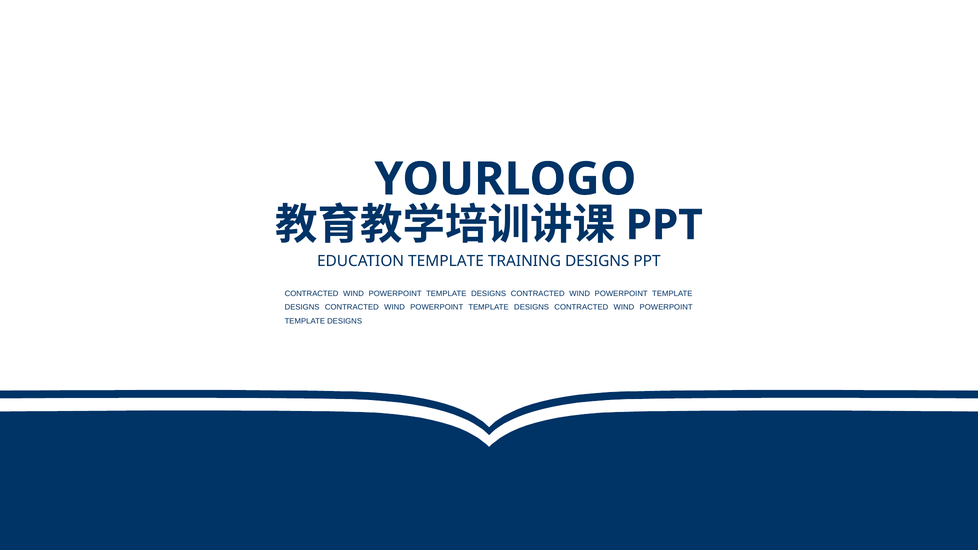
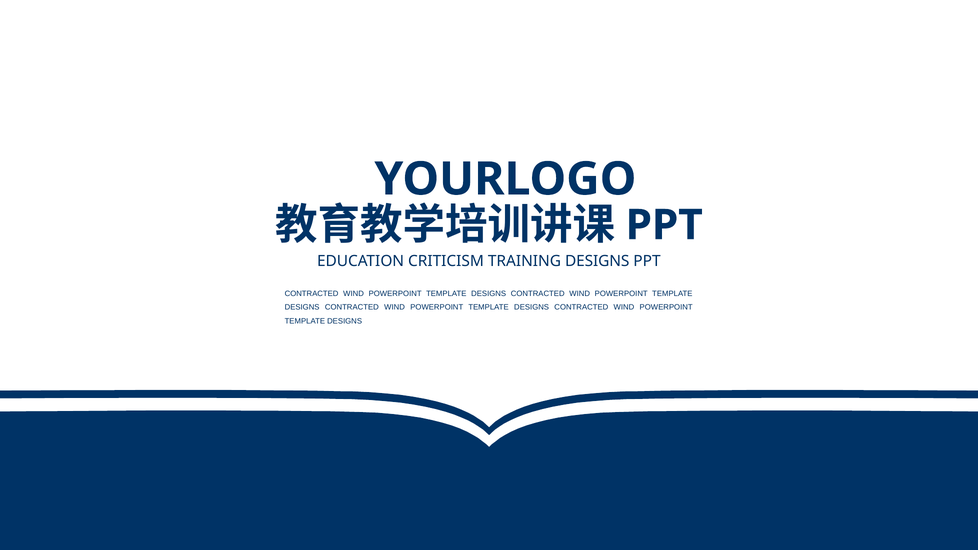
EDUCATION TEMPLATE: TEMPLATE -> CRITICISM (446, 261)
